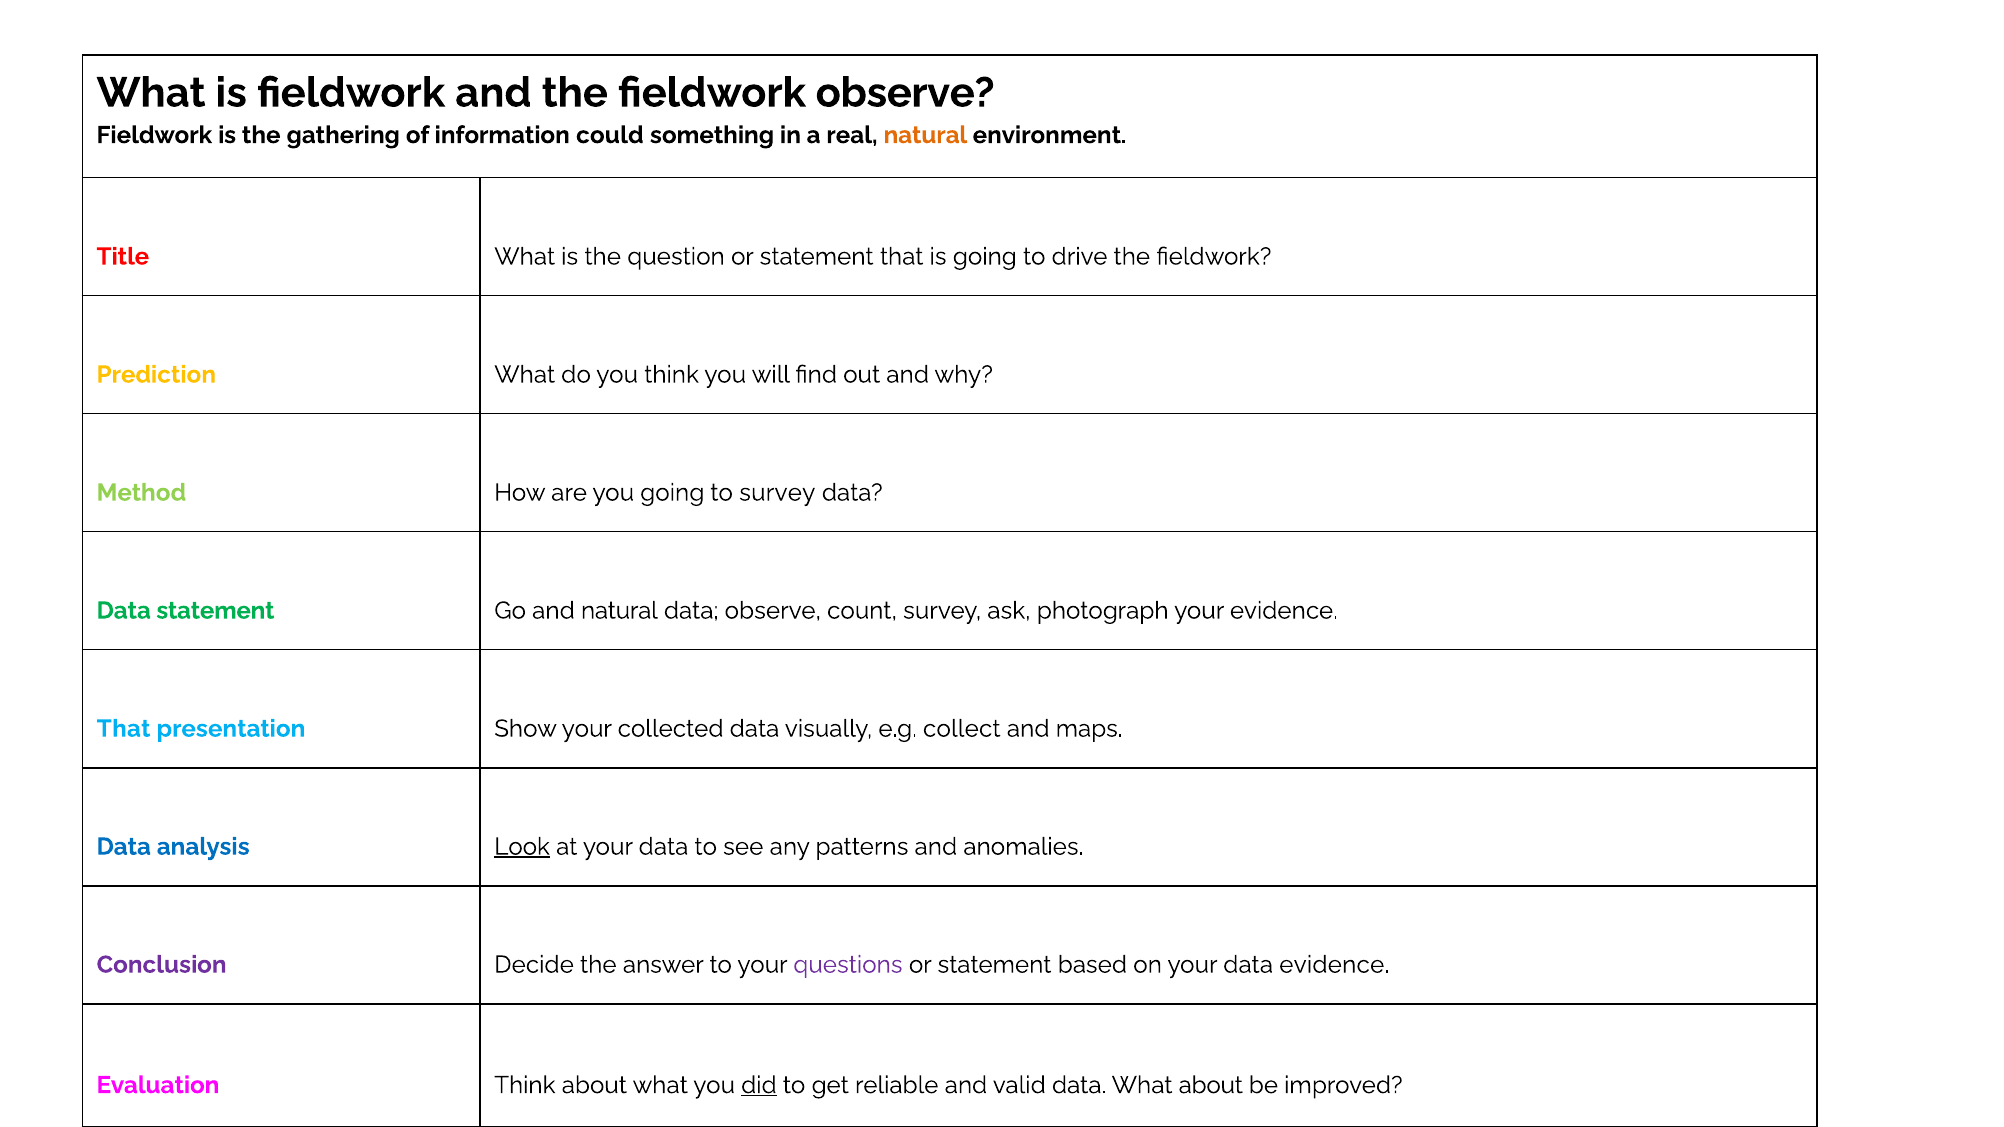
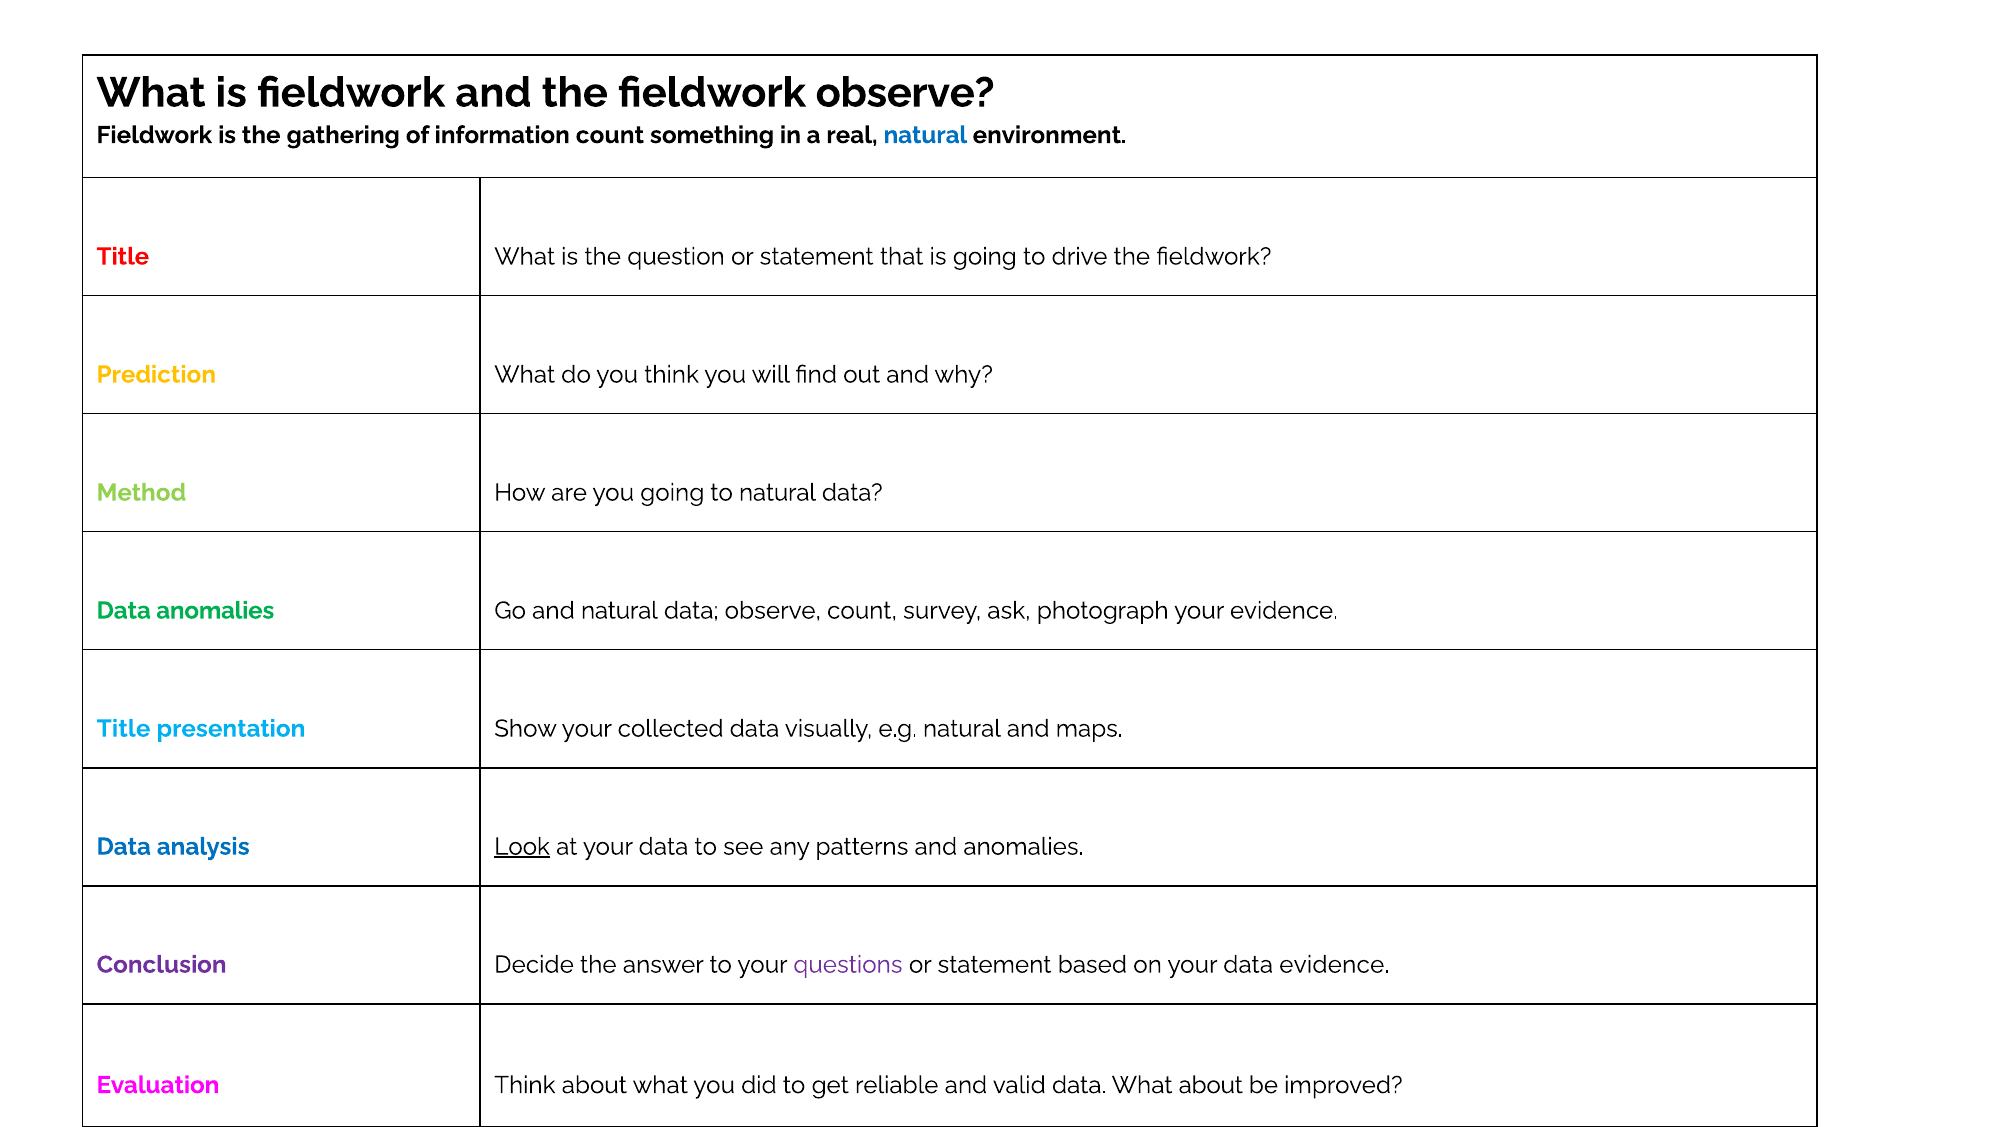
information could: could -> count (610, 135)
natural colour: orange -> blue (925, 135)
to survey: survey -> natural (777, 493)
Data statement: statement -> anomalies (215, 611)
That: That -> Title (124, 729)
e.g collect: collect -> natural (962, 729)
did underline: present -> none (759, 1085)
